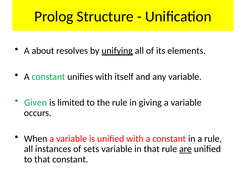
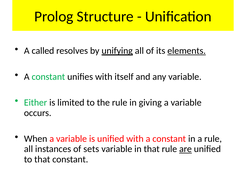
about: about -> called (43, 51)
elements underline: none -> present (187, 51)
Given: Given -> Either (36, 102)
